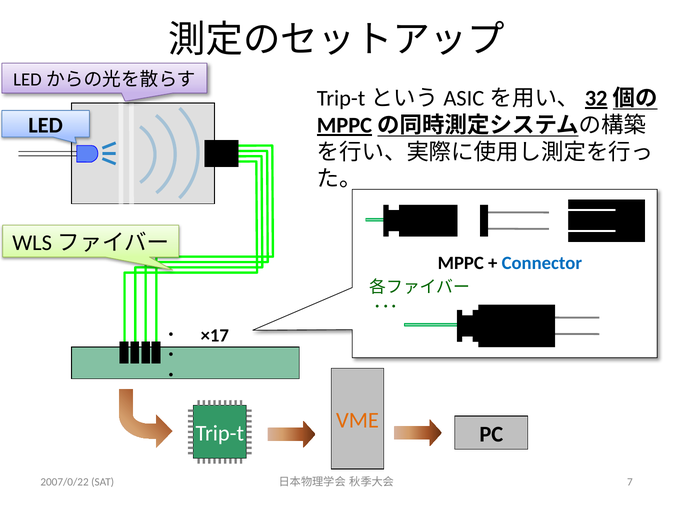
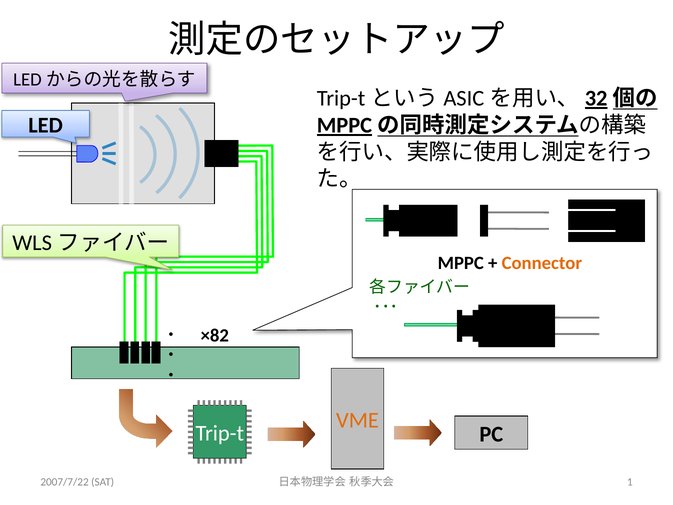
Connector colour: blue -> orange (542, 263)
×17: ×17 -> ×82 (215, 336)
2007/0/22: 2007/0/22 -> 2007/7/22 (65, 482)
7: 7 -> 1 (630, 482)
